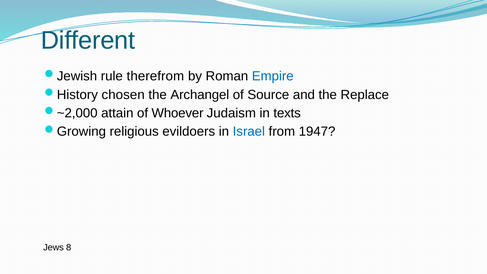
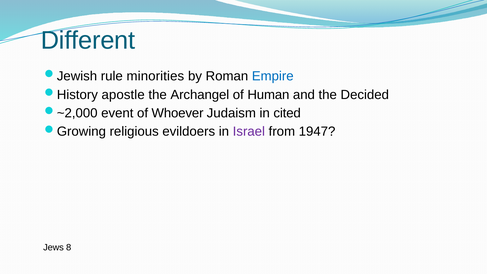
therefrom: therefrom -> minorities (155, 76)
chosen: chosen -> apostle (123, 95)
Source: Source -> Human (268, 95)
Replace: Replace -> Decided (365, 95)
attain: attain -> event (117, 113)
texts: texts -> cited (287, 113)
Israel colour: blue -> purple (249, 132)
